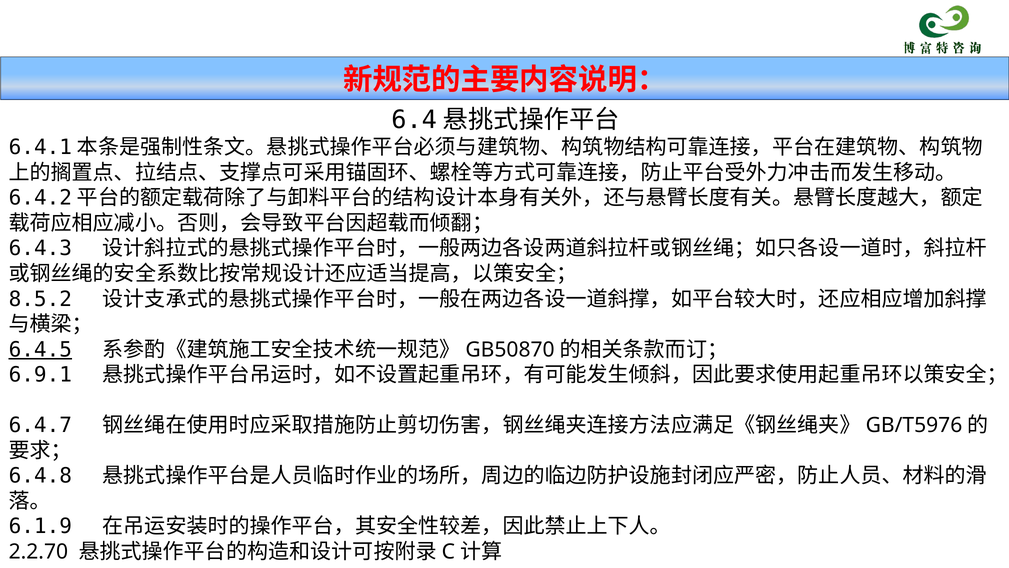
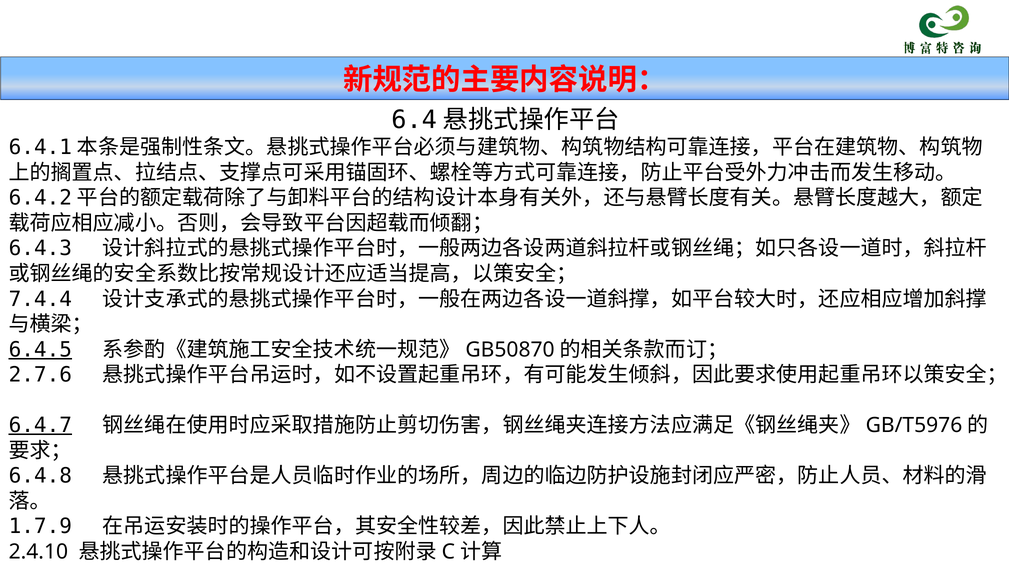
8.5.2: 8.5.2 -> 7.4.4 (40, 299)
6.9.1: 6.9.1 -> 2.7.6 (40, 375)
6.4.7 underline: none -> present (40, 425)
6.1.9: 6.1.9 -> 1.7.9 (40, 526)
2.2.70: 2.2.70 -> 2.4.10 (38, 551)
